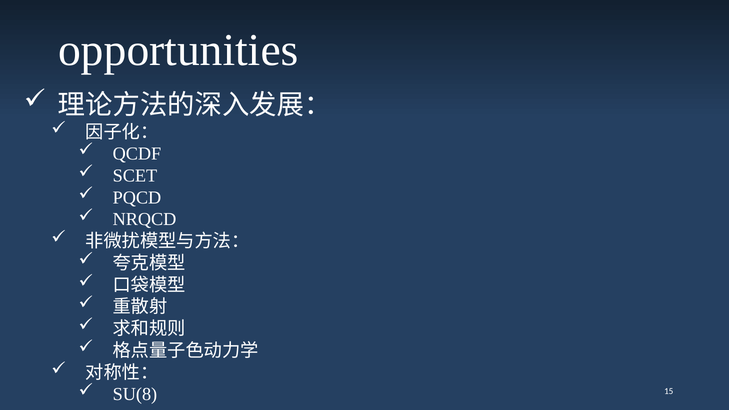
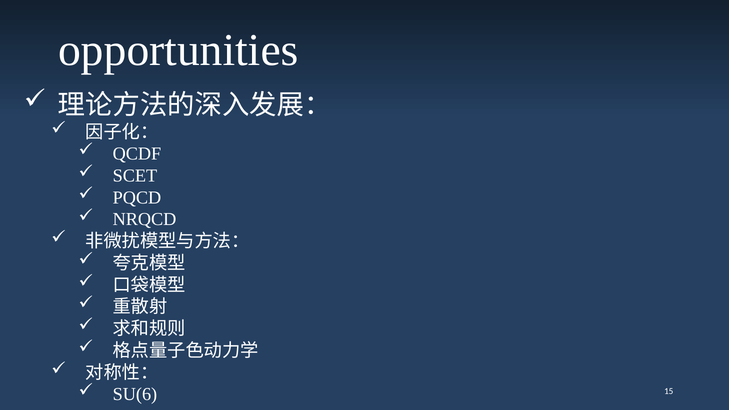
SU(8: SU(8 -> SU(6 (135, 394)
